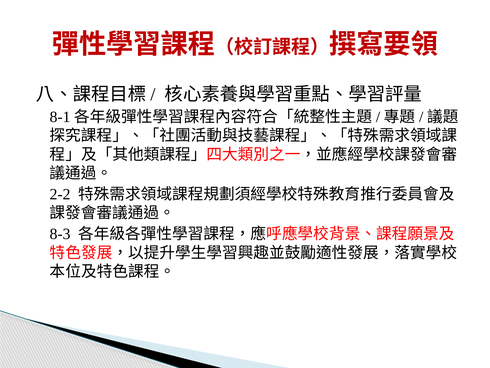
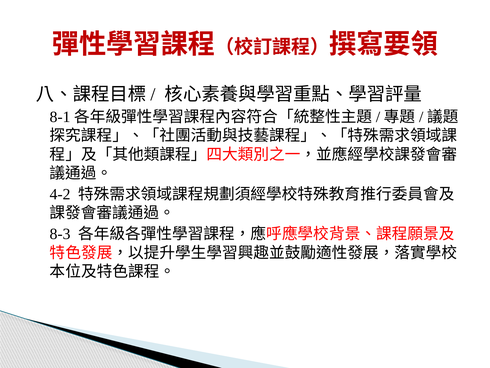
2-2: 2-2 -> 4-2 (60, 194)
